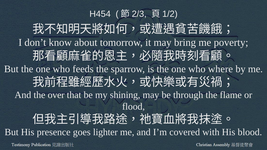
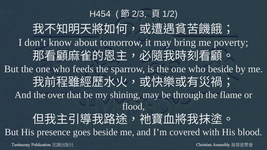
who where: where -> beside (221, 69)
goes lighter: lighter -> beside (105, 132)
